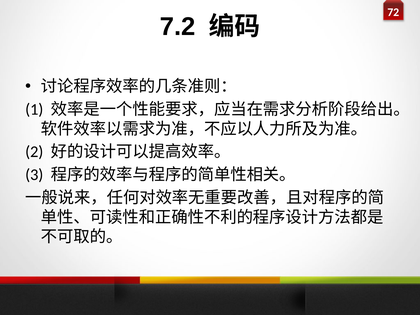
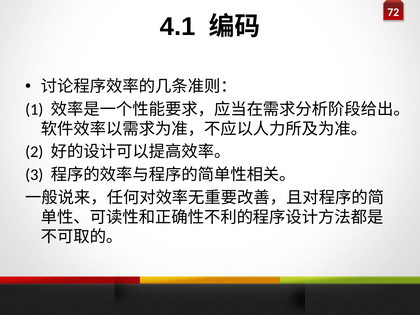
7.2: 7.2 -> 4.1 (178, 27)
